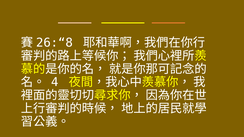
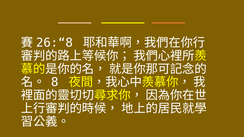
4: 4 -> 8 (55, 82)
